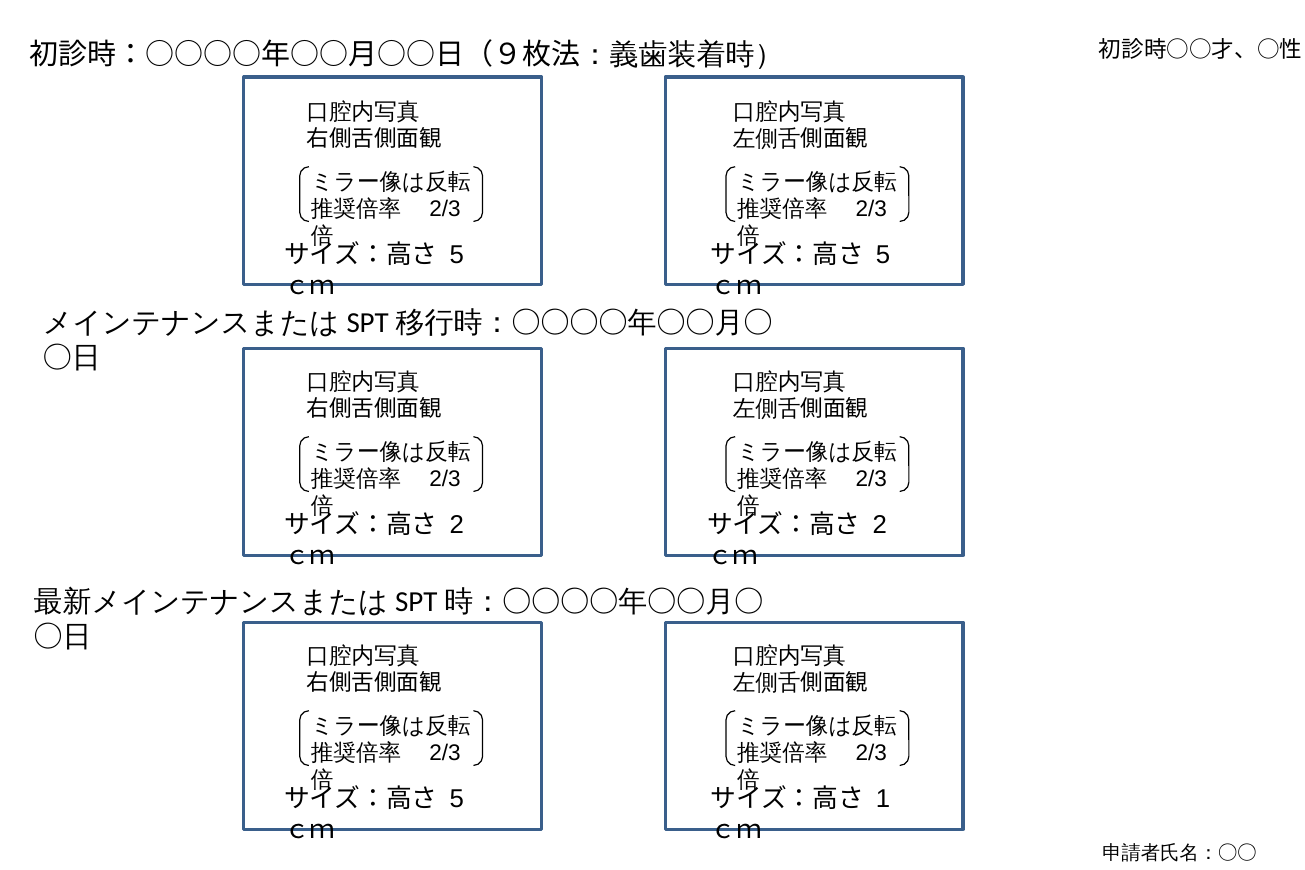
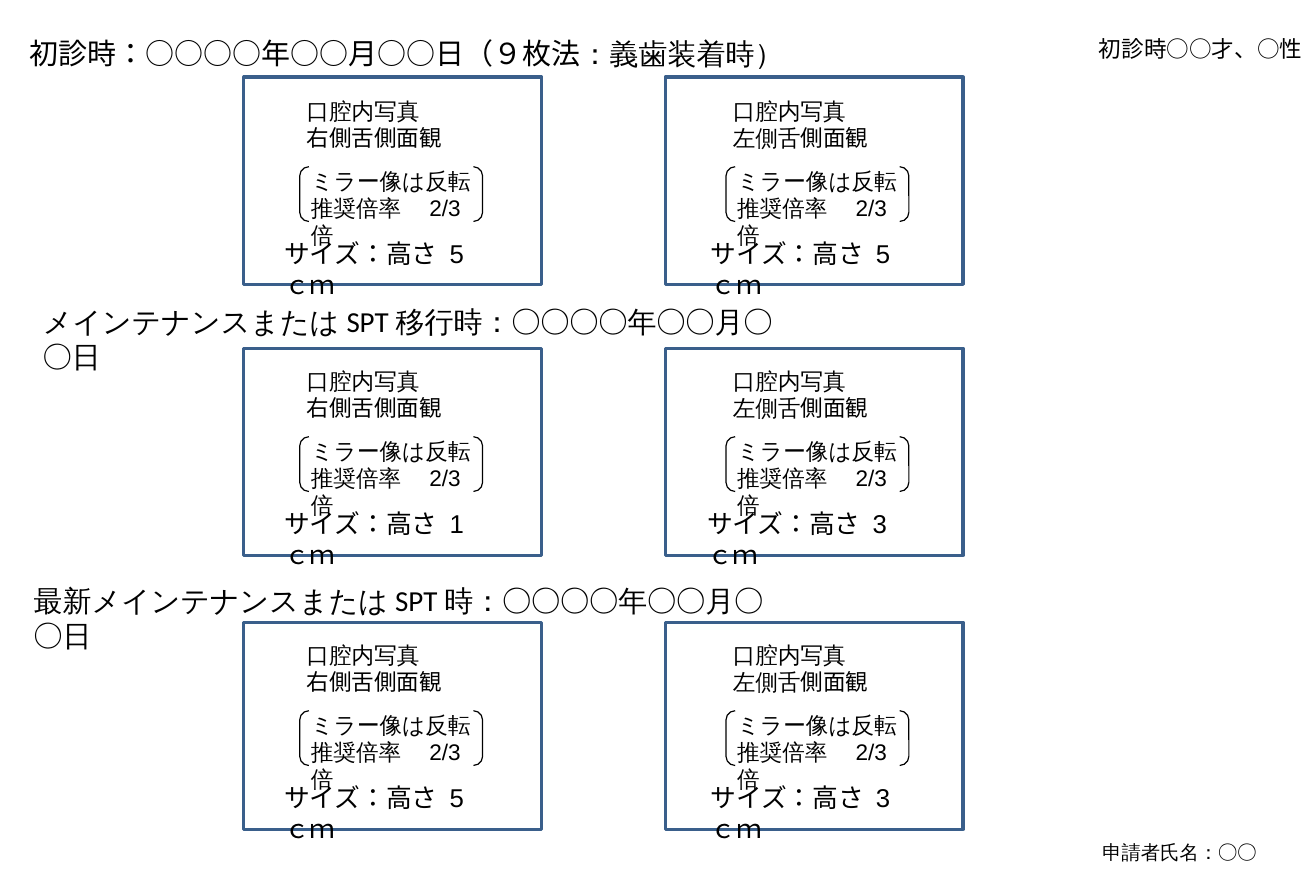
2: 2 -> 1 (457, 525)
2: 2 -> 3 (880, 525)
1: 1 -> 3 (883, 799)
